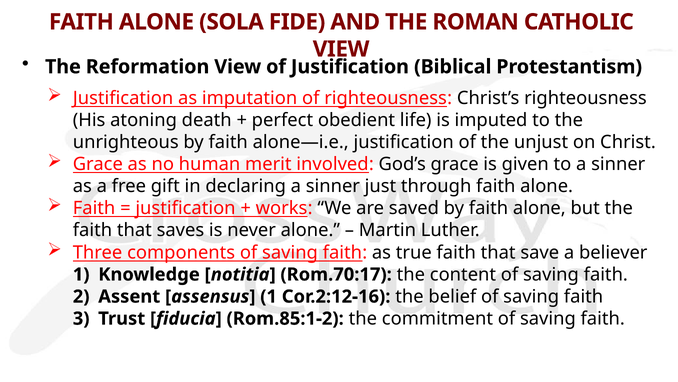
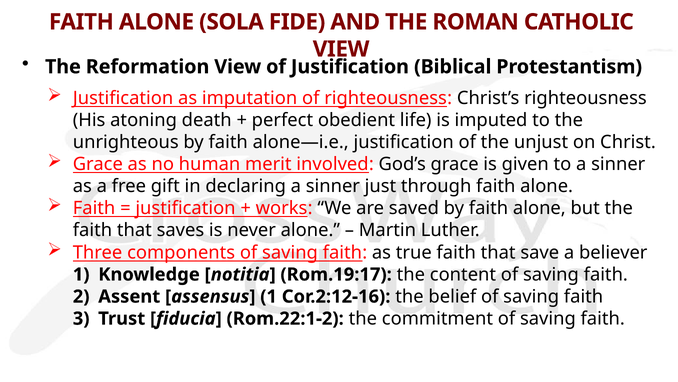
Rom.70:17: Rom.70:17 -> Rom.19:17 (336, 274)
Rom.85:1-2: Rom.85:1-2 -> Rom.22:1-2 (285, 318)
